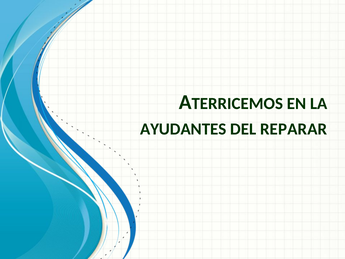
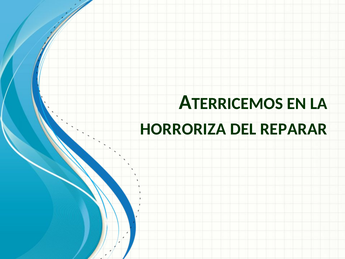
AYUDANTES: AYUDANTES -> HORRORIZA (183, 129)
